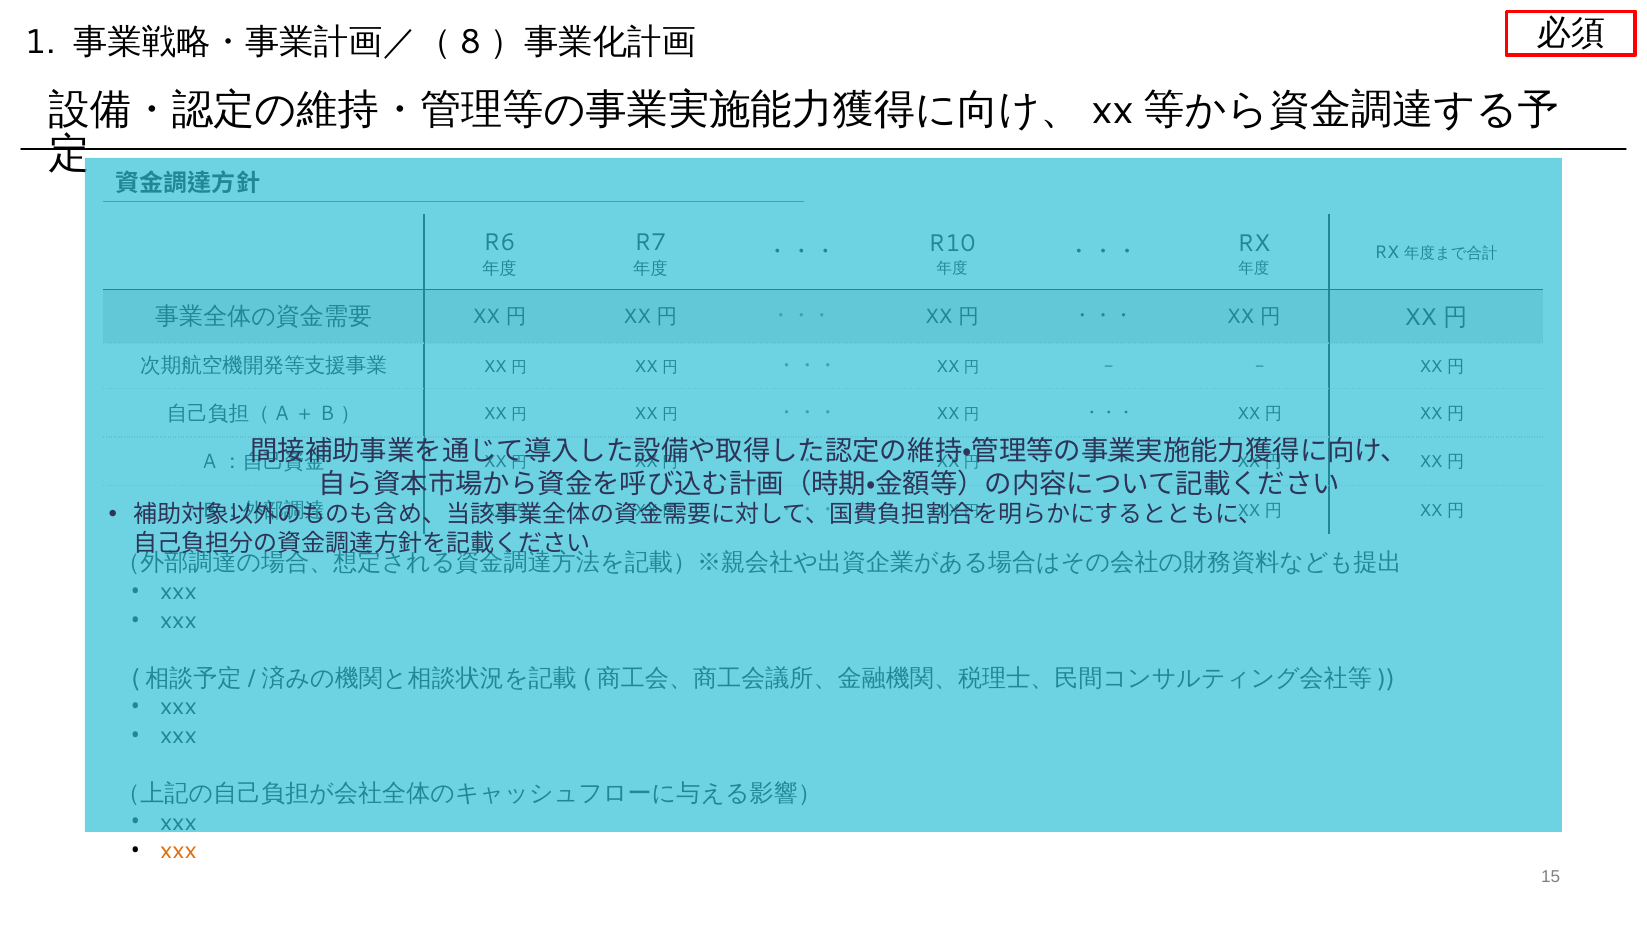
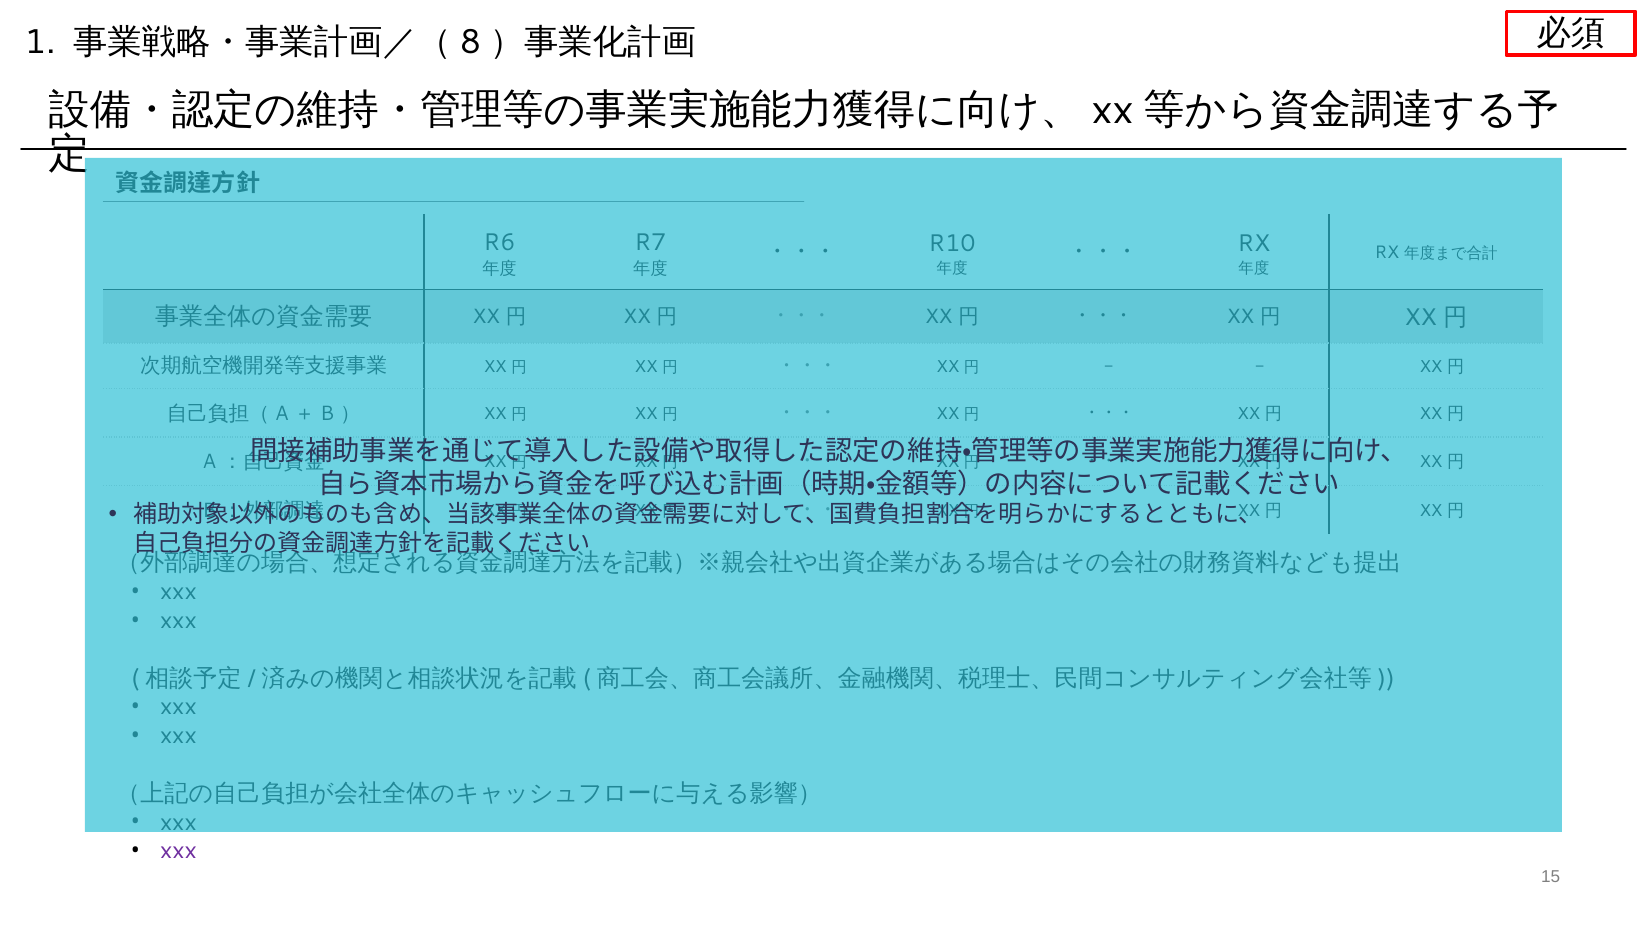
xxx colour: orange -> purple (178, 851)
